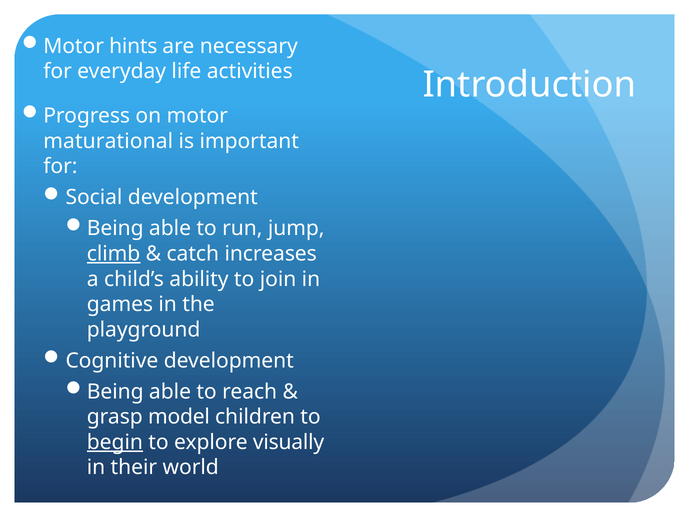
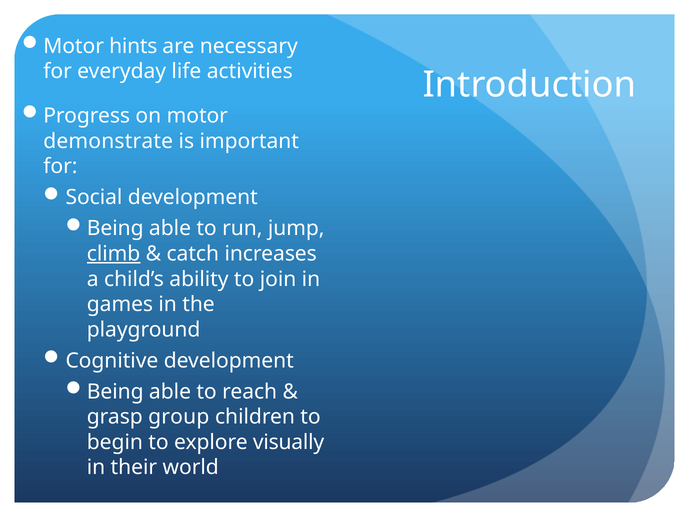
maturational: maturational -> demonstrate (108, 141)
model: model -> group (179, 417)
begin underline: present -> none (115, 442)
